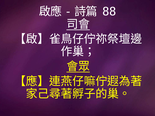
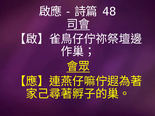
88: 88 -> 48 (109, 12)
